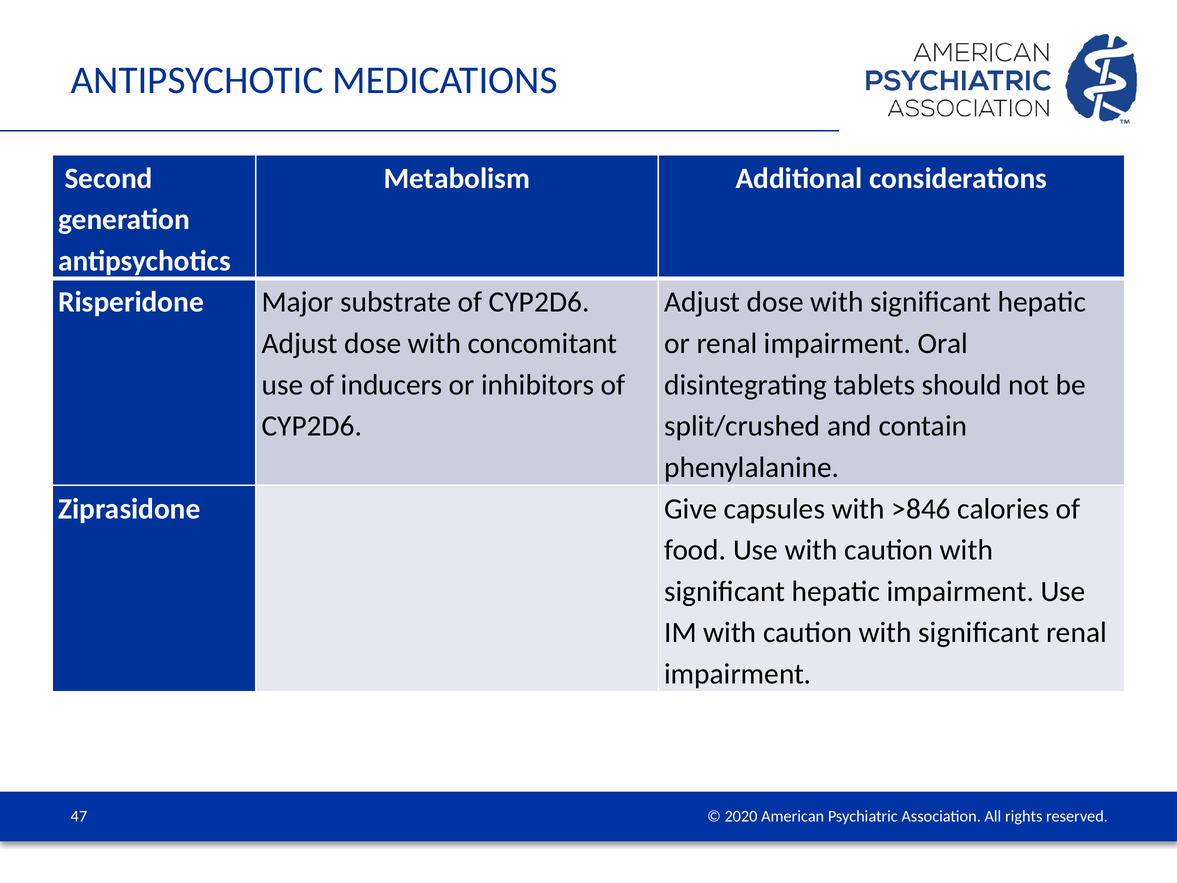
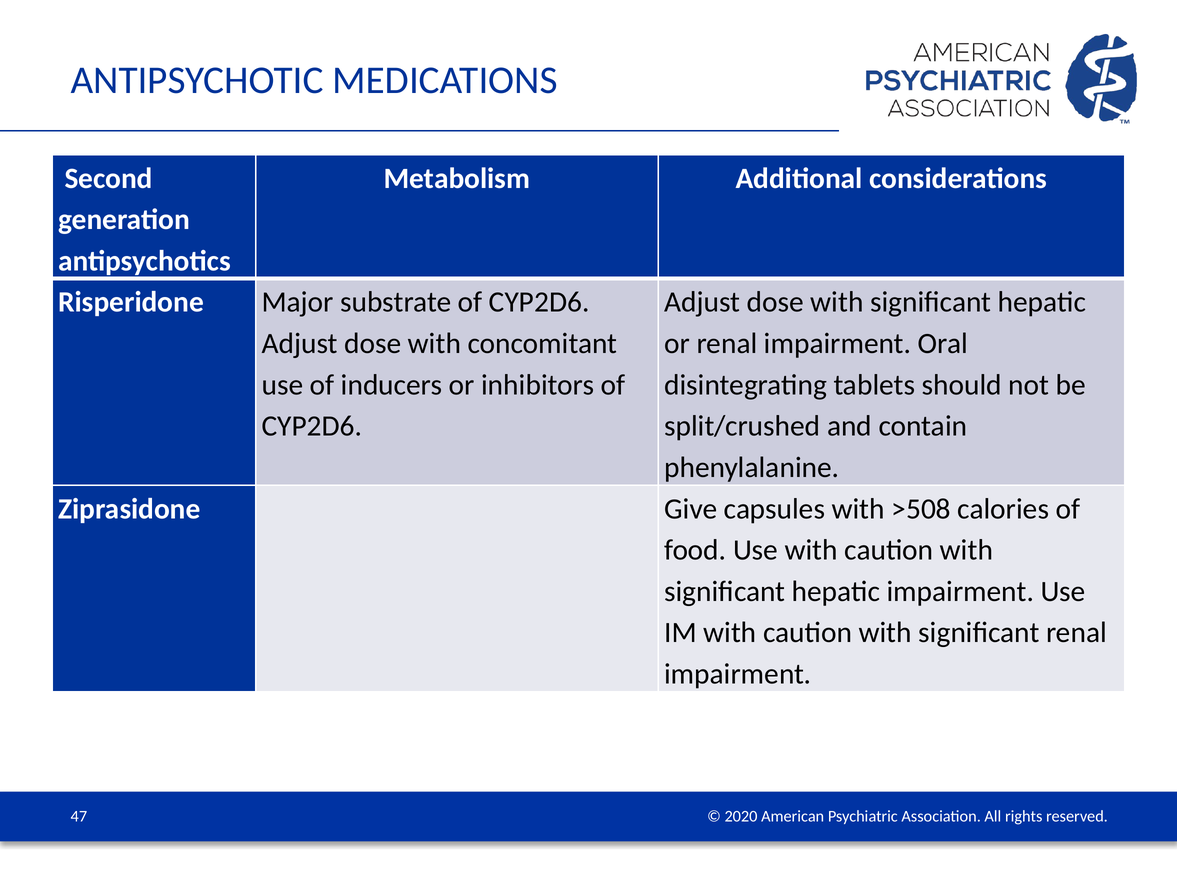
>846: >846 -> >508 (921, 509)
